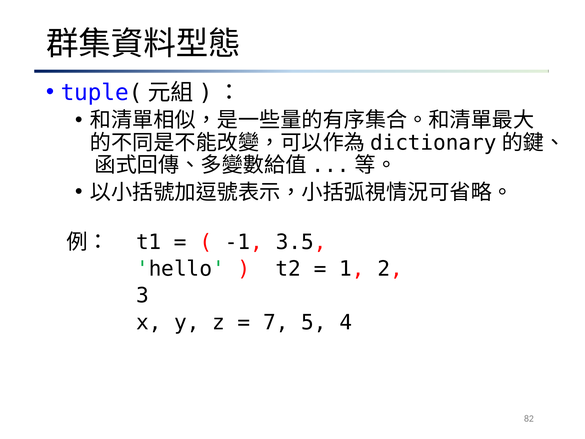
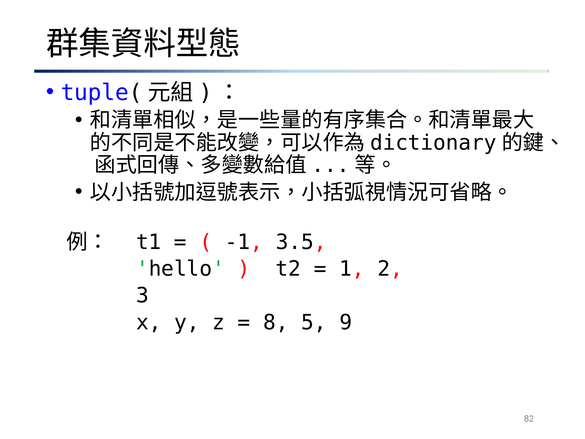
7: 7 -> 8 (276, 322)
4: 4 -> 9 (346, 322)
